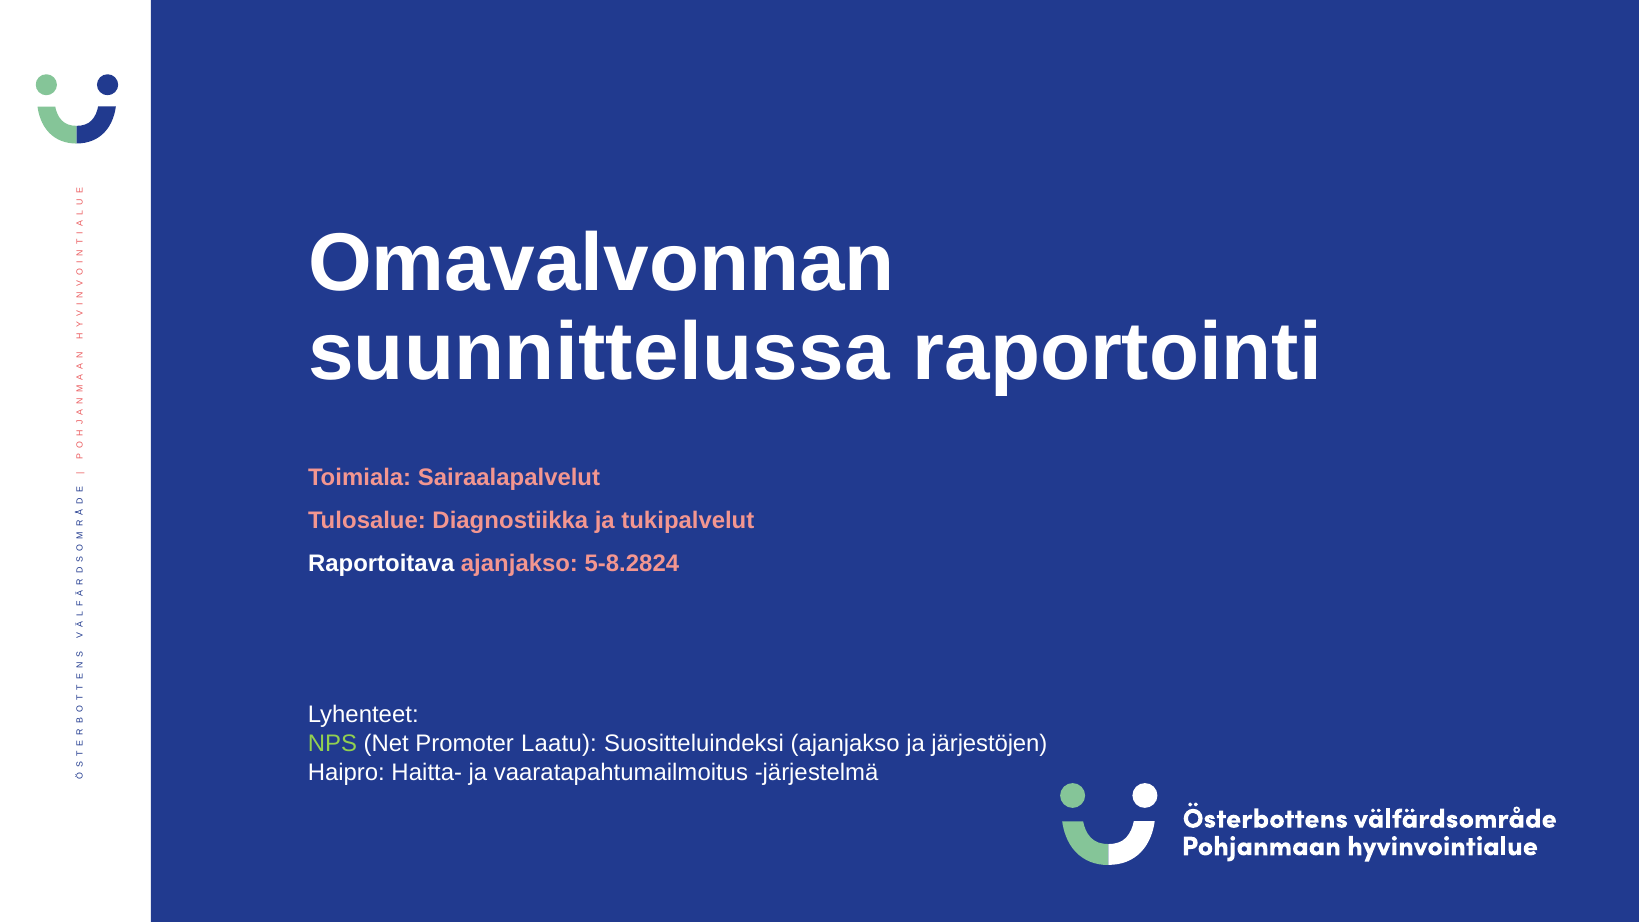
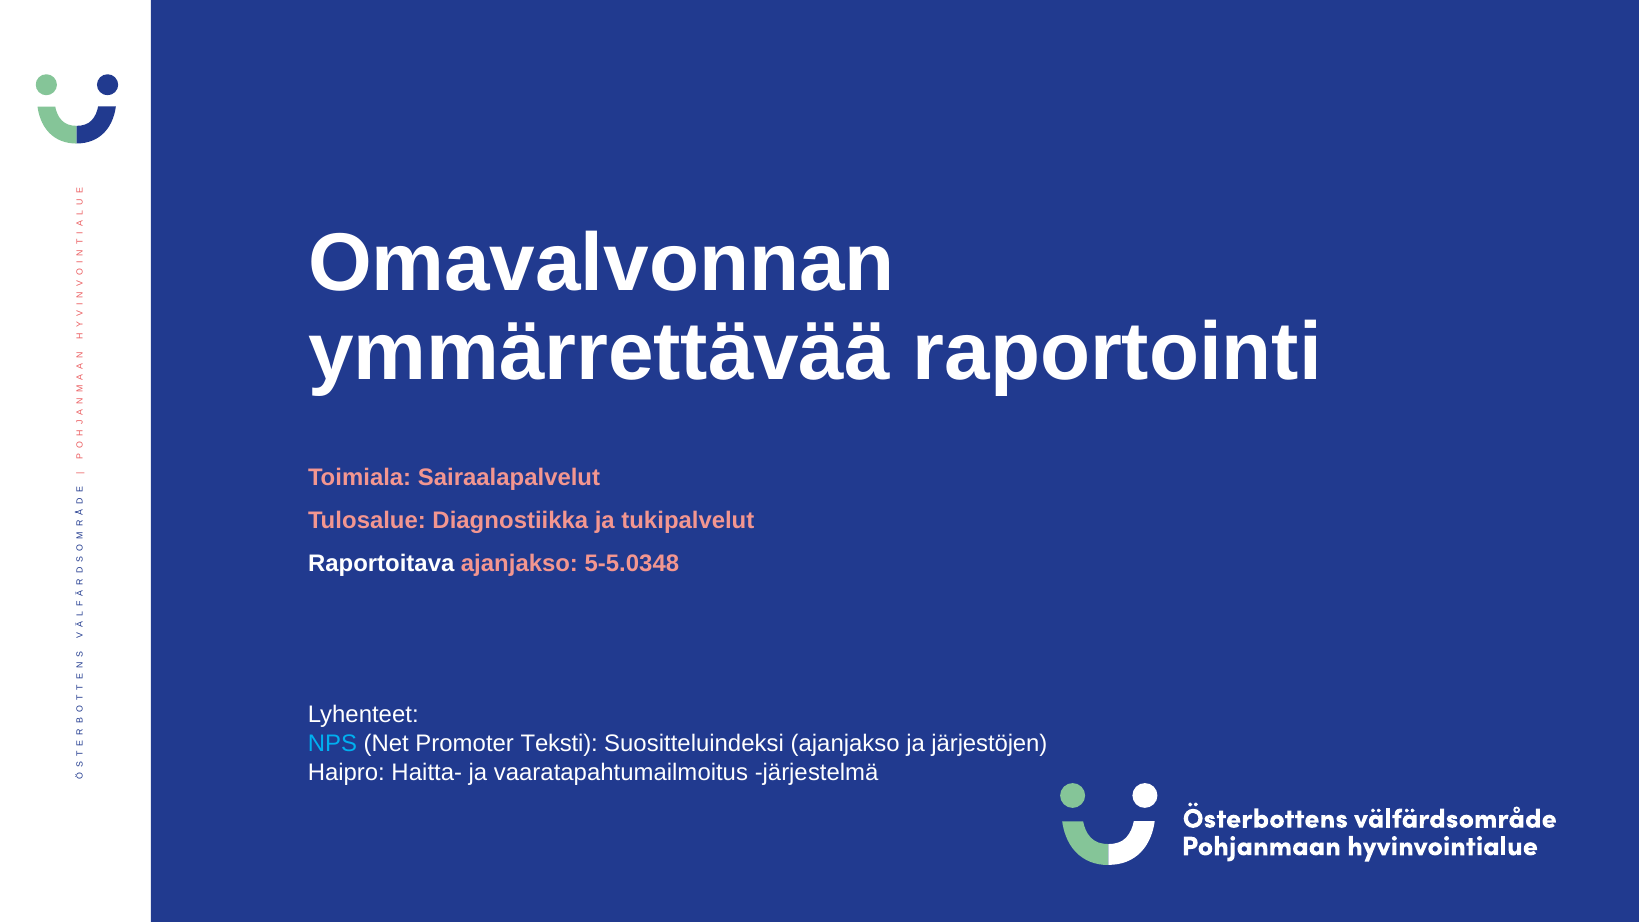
suunnittelussa: suunnittelussa -> ymmärrettävää (599, 352)
5-8.2824: 5-8.2824 -> 5-5.0348 (632, 564)
NPS colour: light green -> light blue (332, 744)
Laatu: Laatu -> Teksti (559, 744)
